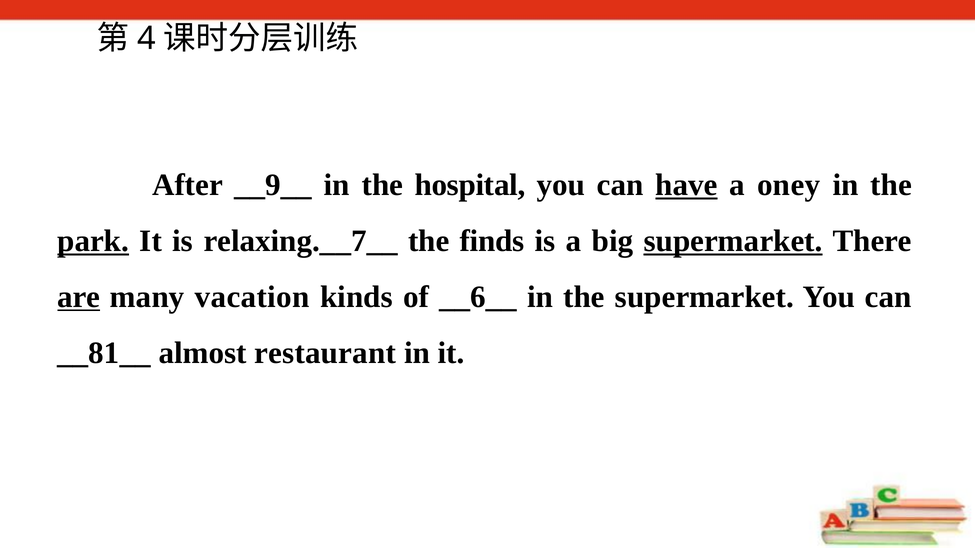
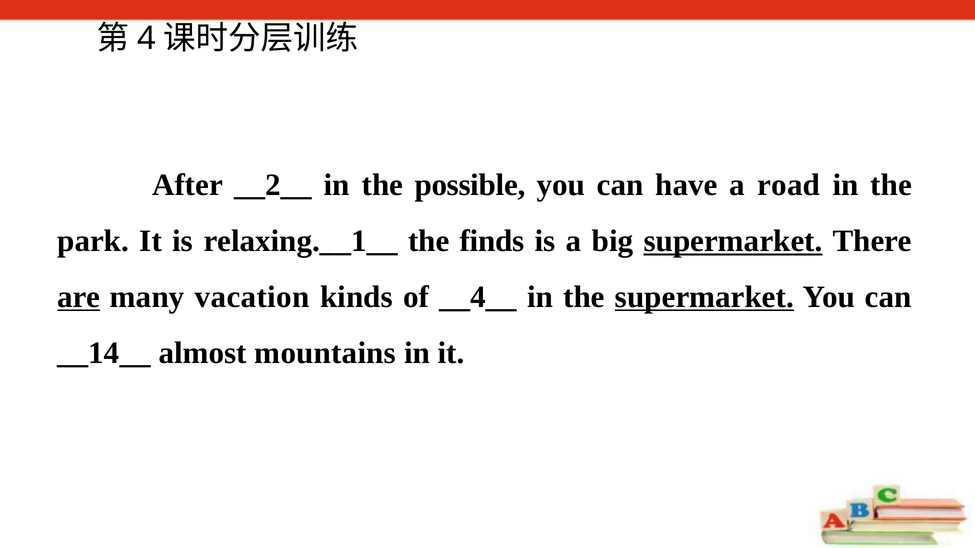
__9__: __9__ -> __2__ (273, 185)
hospital: hospital -> possible (470, 185)
have underline: present -> none (686, 185)
oney: oney -> road (789, 185)
park underline: present -> none (93, 241)
relaxing.__7__: relaxing.__7__ -> relaxing.__1__ (301, 241)
__6__: __6__ -> __4__ (478, 297)
supermarket underline: none -> present (704, 297)
__81__: __81__ -> __14__ (104, 353)
restaurant: restaurant -> mountains (325, 353)
